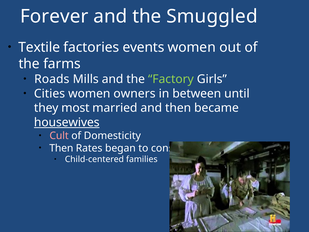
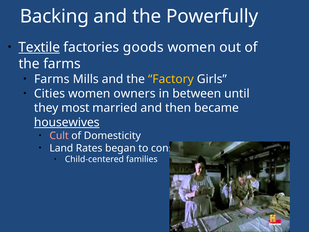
Forever: Forever -> Backing (54, 16)
Smuggled: Smuggled -> Powerfully (212, 16)
Textile underline: none -> present (39, 47)
events: events -> goods (143, 47)
Roads: Roads -> Farms (52, 79)
Factory colour: light green -> yellow (171, 79)
Then: Then -> Land (61, 148)
